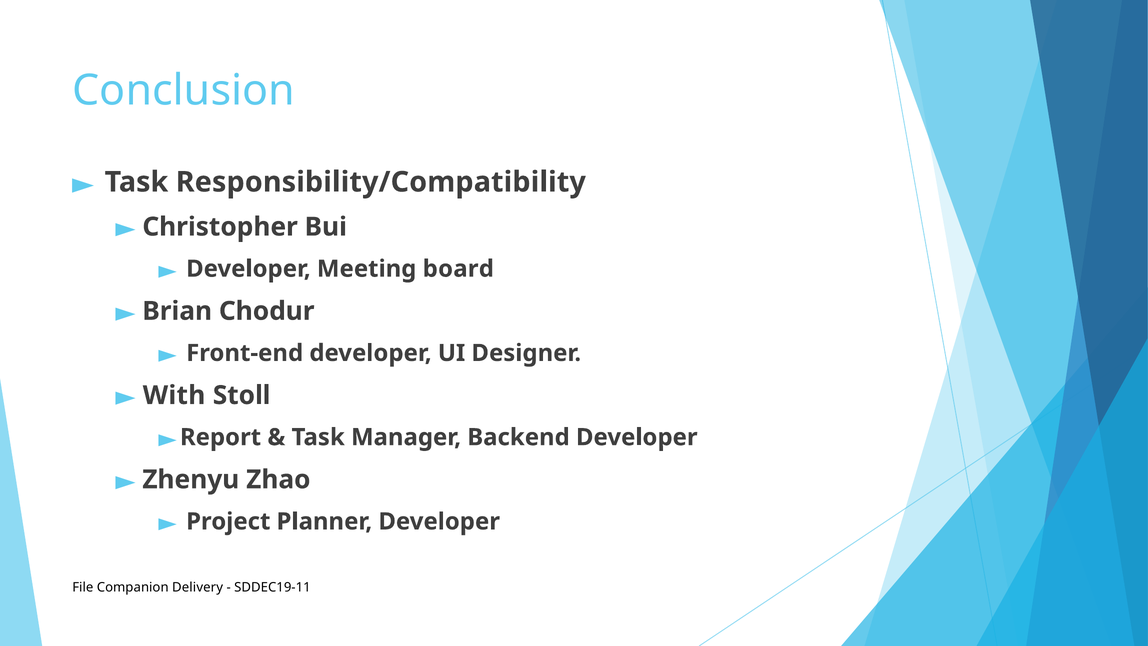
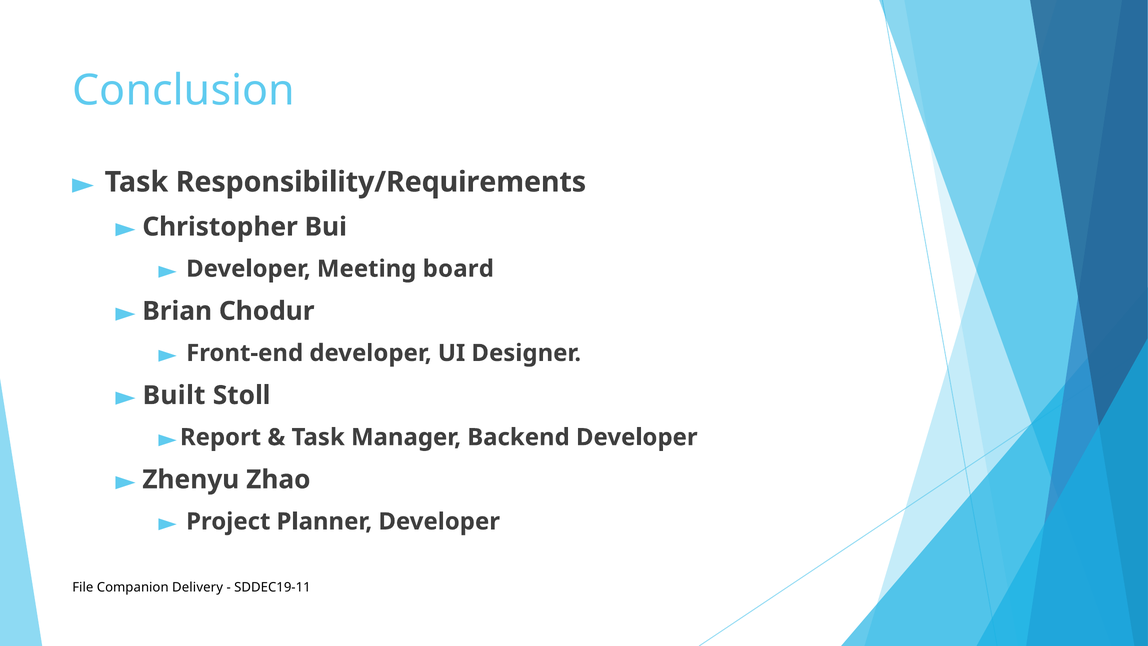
Responsibility/Compatibility: Responsibility/Compatibility -> Responsibility/Requirements (381, 182)
With: With -> Built (174, 395)
